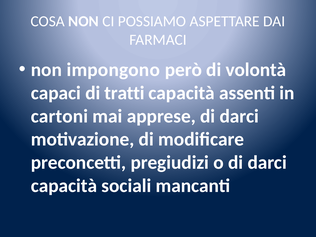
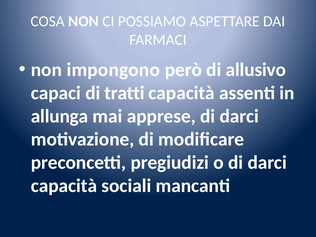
volontà: volontà -> allusivo (256, 70)
cartoni: cartoni -> allunga (60, 116)
